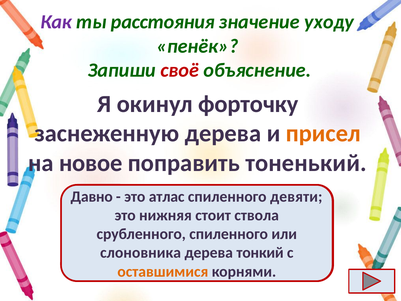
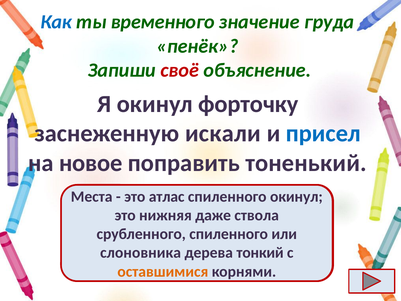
Как colour: purple -> blue (56, 22)
расстояния: расстояния -> временного (163, 22)
уходу: уходу -> груда (329, 22)
заснеженную дерева: дерева -> искали (223, 133)
присел colour: orange -> blue (323, 133)
Давно: Давно -> Места (92, 196)
спиленного девяти: девяти -> окинул (296, 196)
стоит: стоит -> даже (213, 215)
